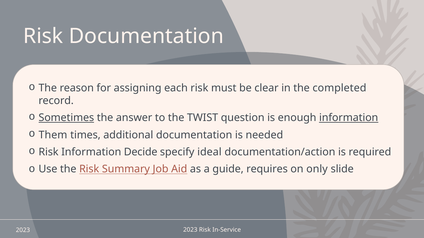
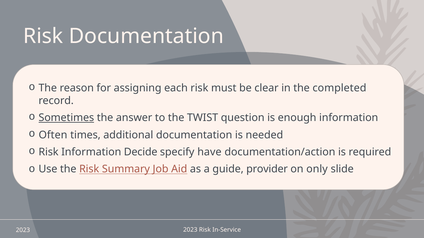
information underline: present -> none (349, 118)
Them: Them -> Often (53, 135)
ideal: ideal -> have (209, 152)
requires: requires -> provider (267, 169)
